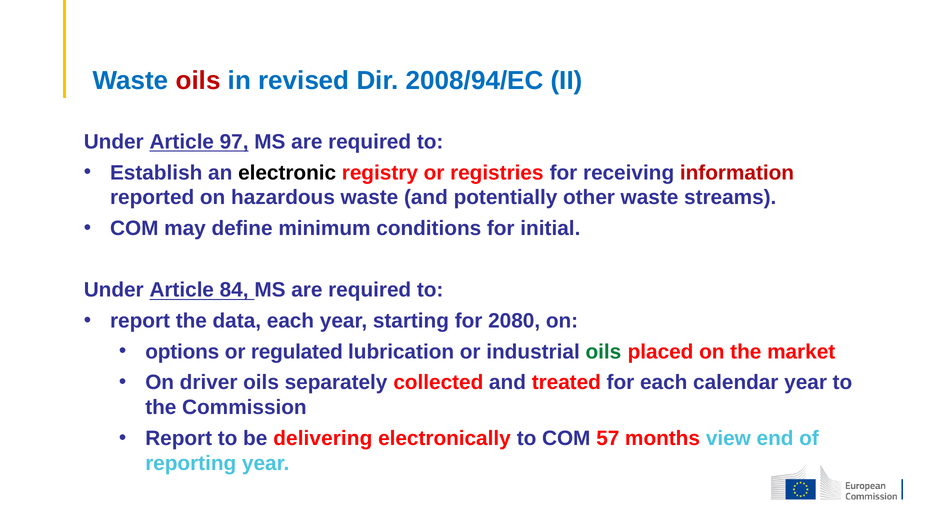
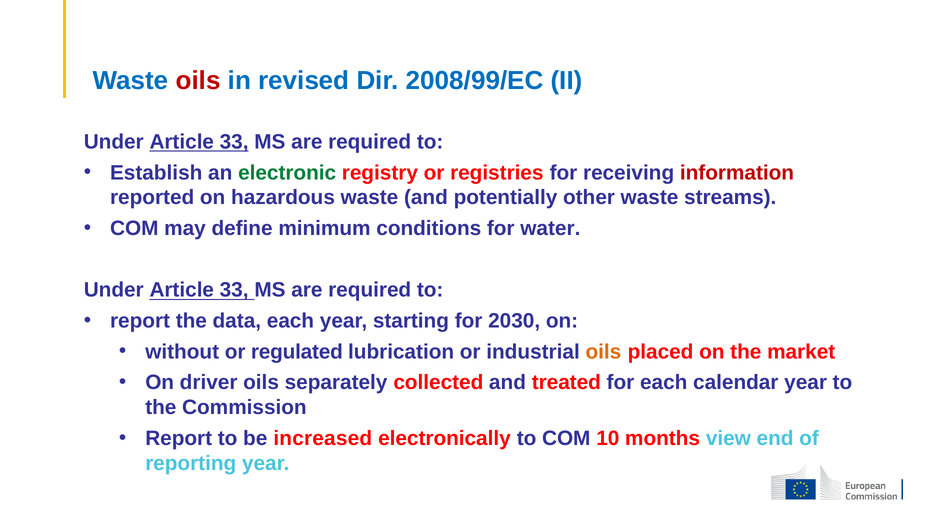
2008/94/EC: 2008/94/EC -> 2008/99/EC (475, 81)
97: 97 -> 33 (234, 142)
electronic colour: black -> green (287, 173)
initial: initial -> water (550, 228)
84: 84 -> 33 (234, 290)
2080: 2080 -> 2030 (514, 321)
options: options -> without (182, 352)
oils colour: green -> orange (603, 352)
delivering: delivering -> increased (323, 439)
57: 57 -> 10 (608, 439)
